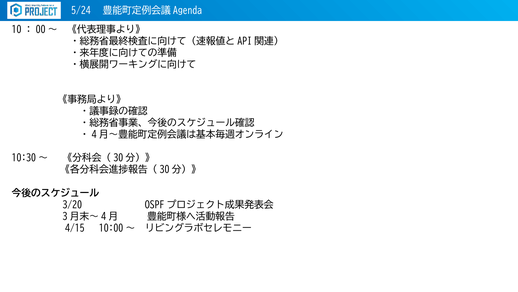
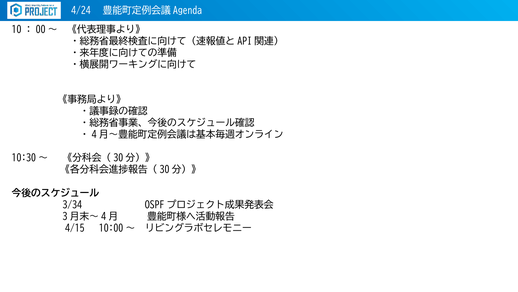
5/24: 5/24 -> 4/24 (81, 10)
3/20: 3/20 -> 3/34 (72, 204)
